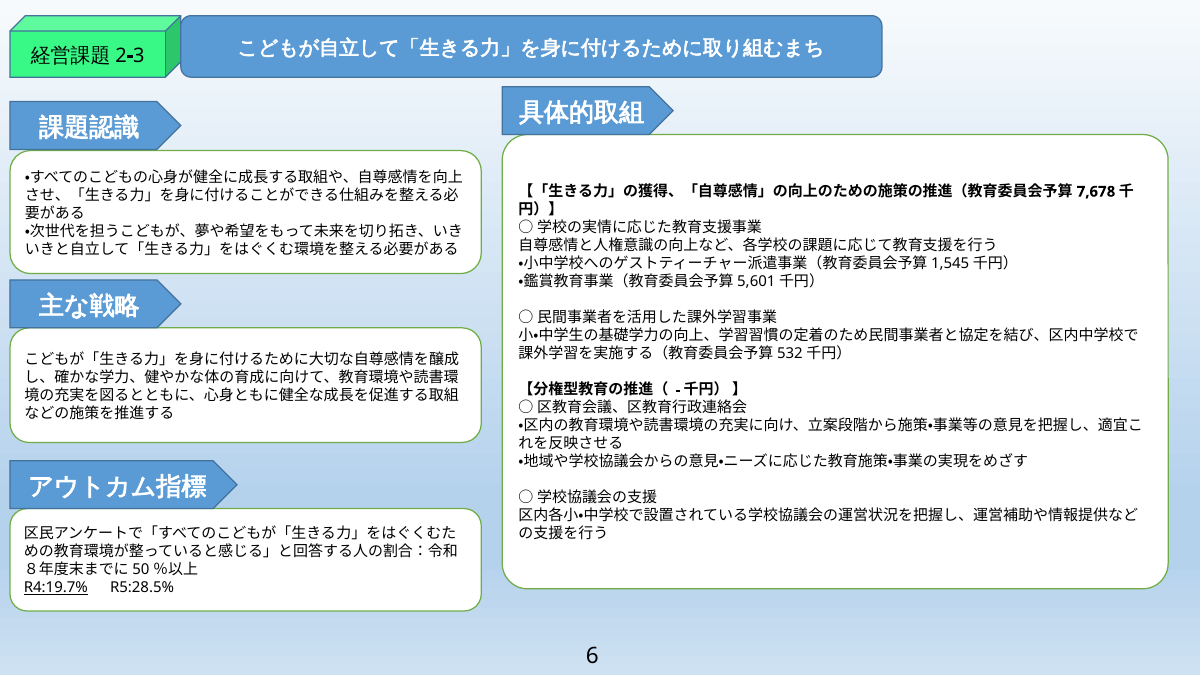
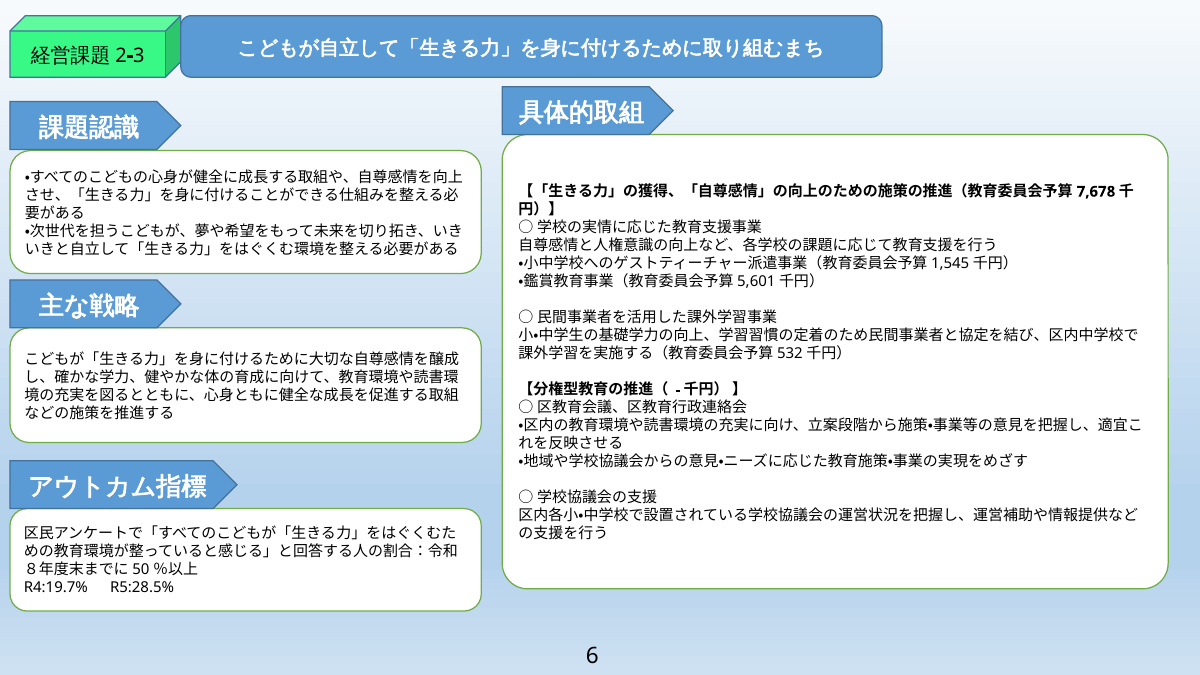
R4:19.7% underline: present -> none (56, 588)
